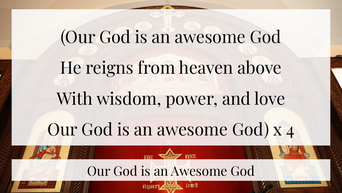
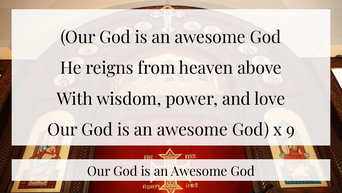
4: 4 -> 9 (290, 130)
